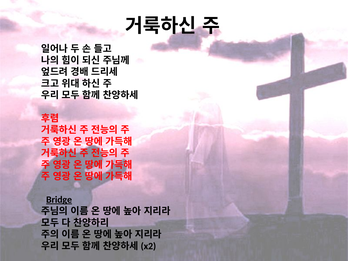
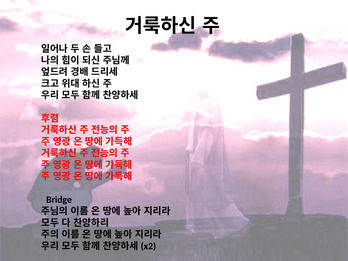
Bridge underline: present -> none (59, 200)
